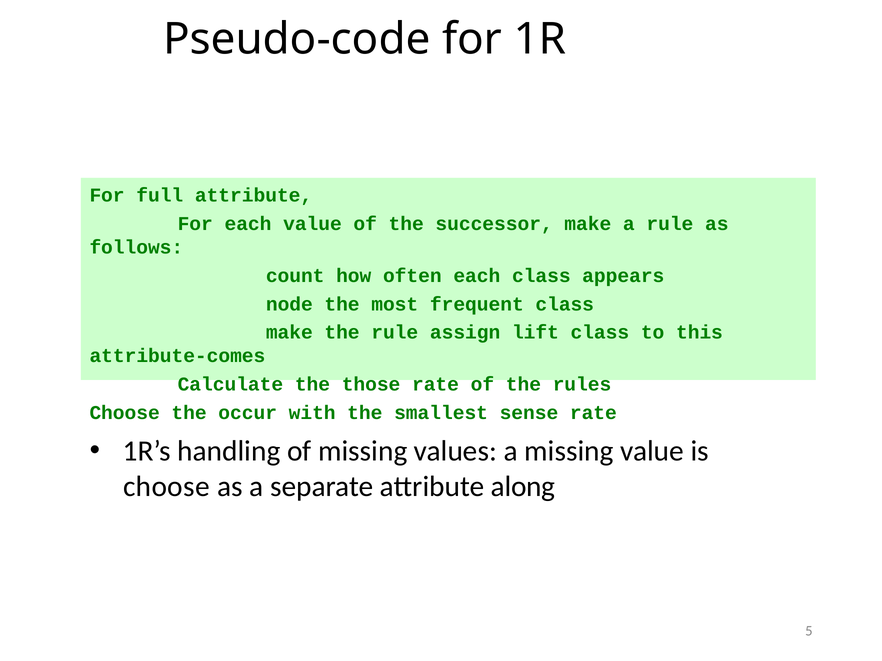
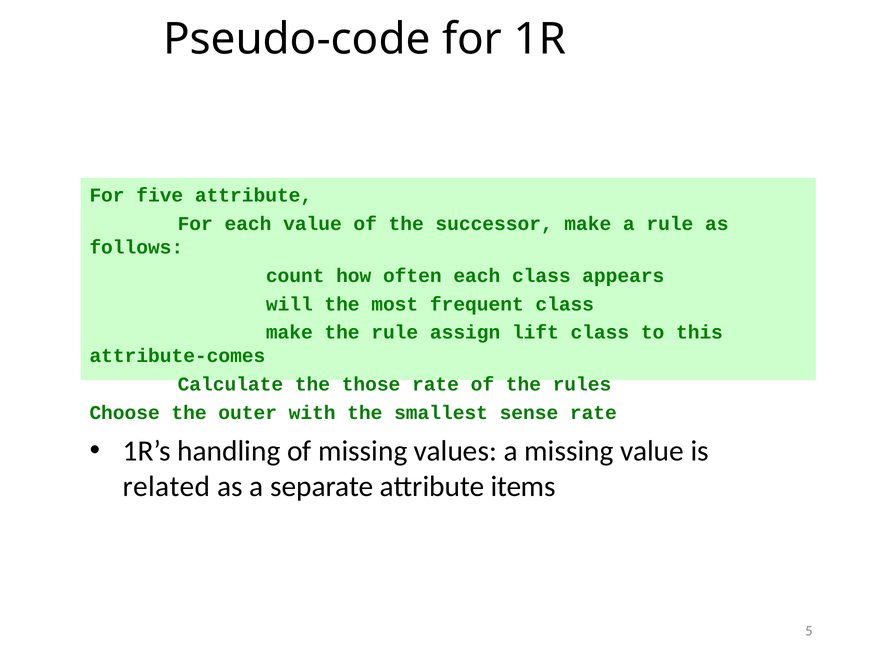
full: full -> five (160, 196)
node: node -> will (289, 304)
occur: occur -> outer (248, 413)
choose: choose -> related (166, 487)
along: along -> items (523, 487)
